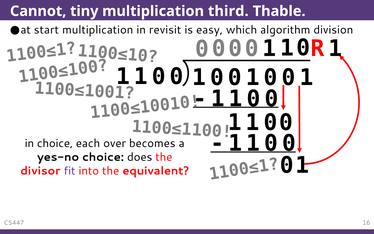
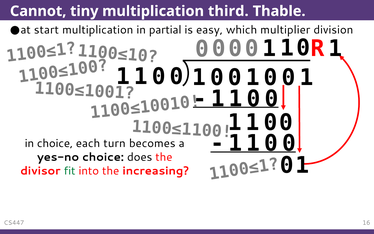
revisit: revisit -> partial (165, 30)
algorithm: algorithm -> multiplier (285, 30)
over: over -> turn (115, 143)
fit colour: purple -> green (70, 171)
equivalent: equivalent -> increasing (156, 171)
